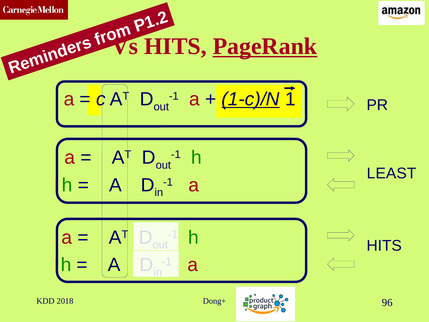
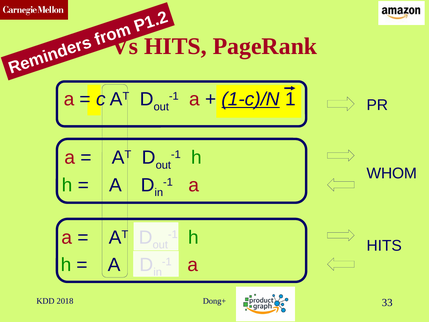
PageRank underline: present -> none (265, 46)
LEAST: LEAST -> WHOM (392, 173)
96: 96 -> 33 (387, 302)
